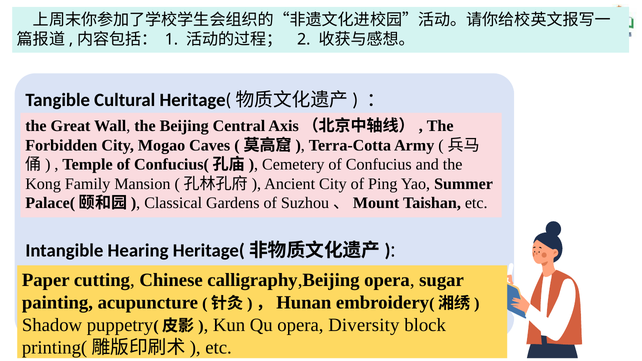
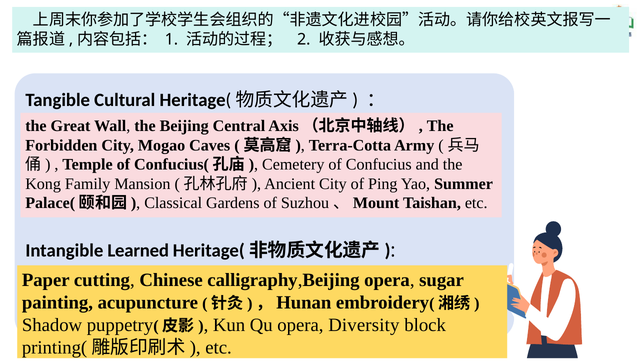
Hearing: Hearing -> Learned (138, 251)
